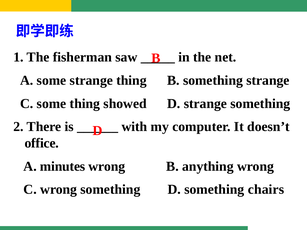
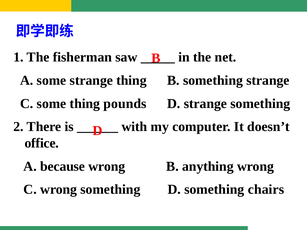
showed: showed -> pounds (125, 104)
minutes: minutes -> because (63, 166)
